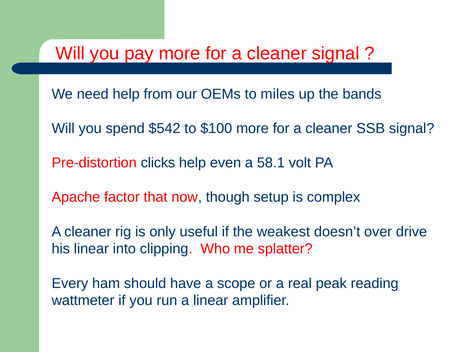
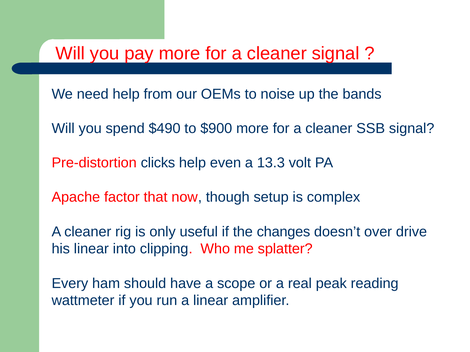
miles: miles -> noise (278, 94)
$542: $542 -> $490 (165, 129)
$100: $100 -> $900 (216, 129)
58.1: 58.1 -> 13.3 (271, 163)
weakest: weakest -> changes (284, 232)
